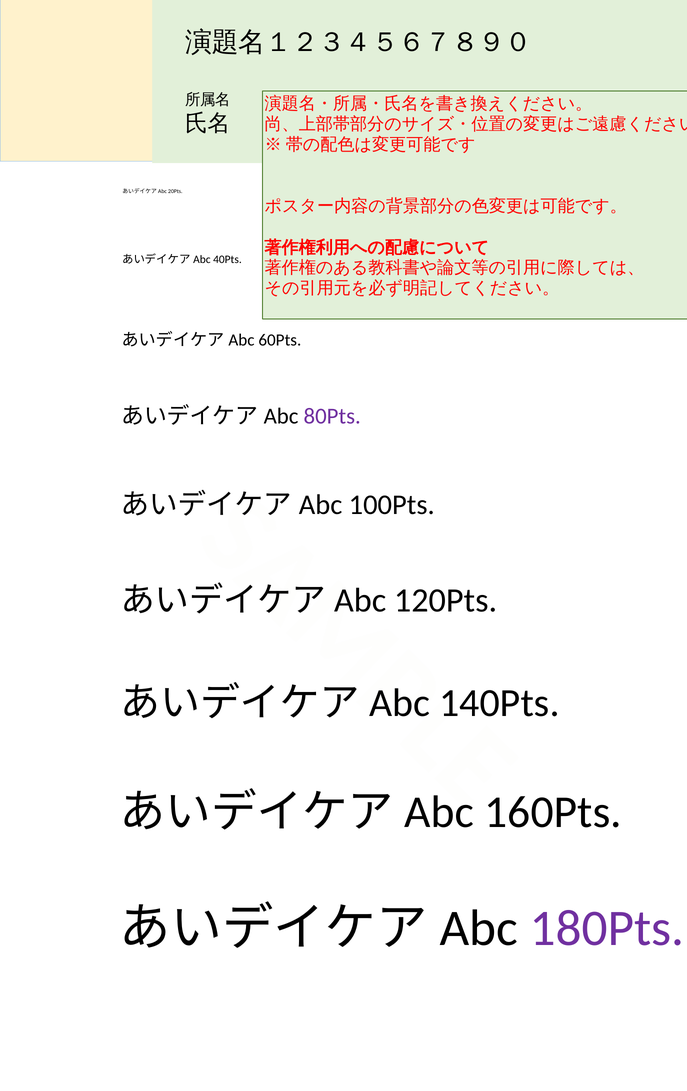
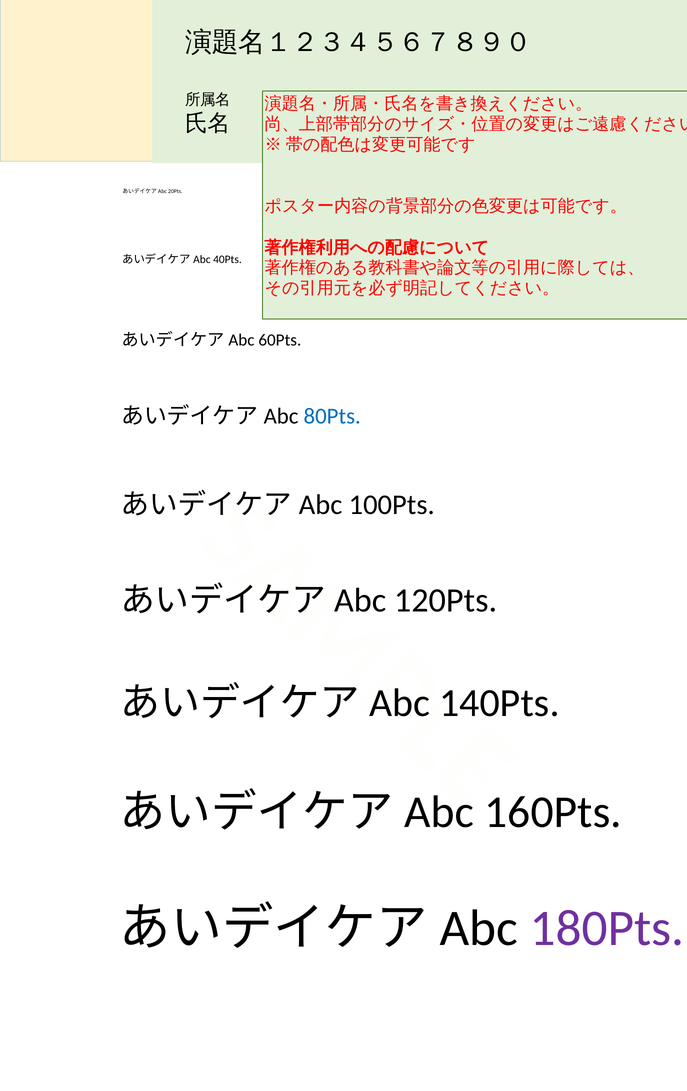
80Pts colour: purple -> blue (332, 416)
